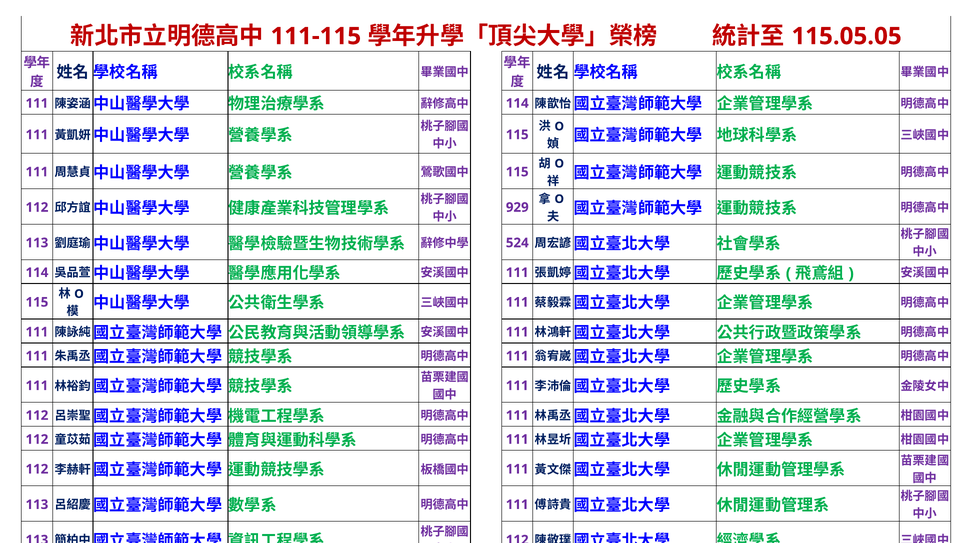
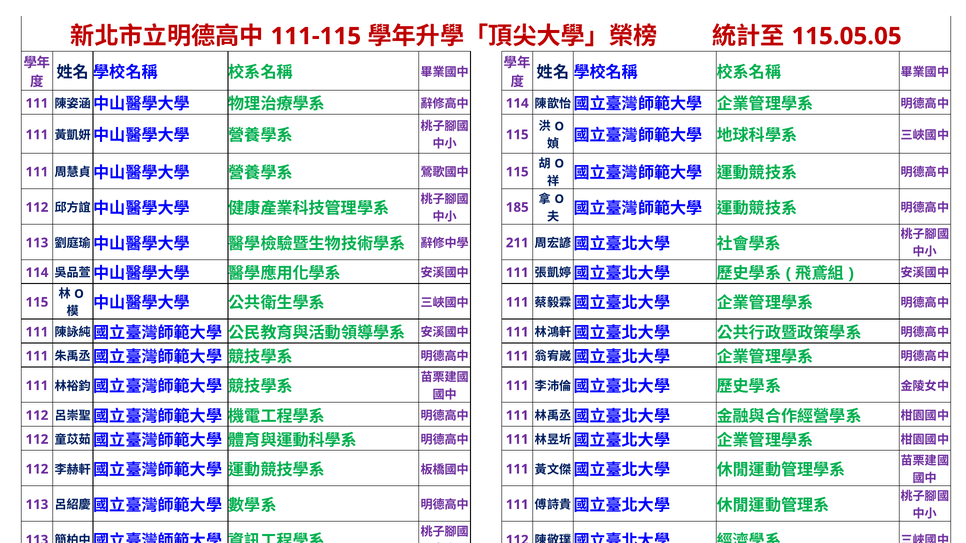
929: 929 -> 185 (517, 208)
524: 524 -> 211 (517, 243)
